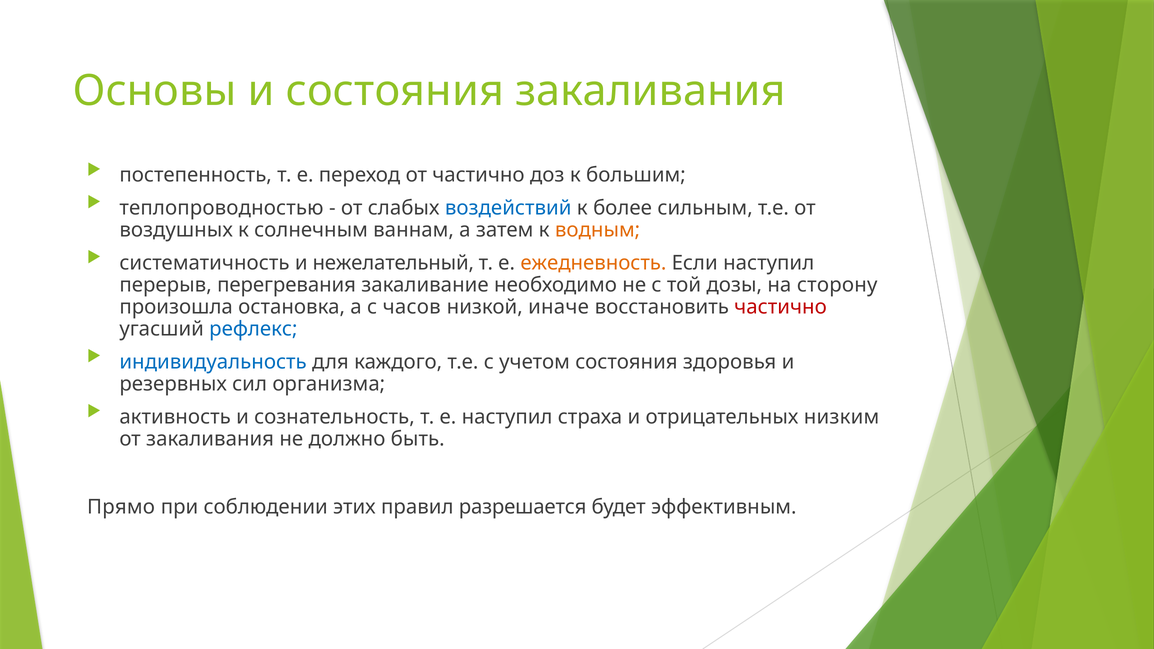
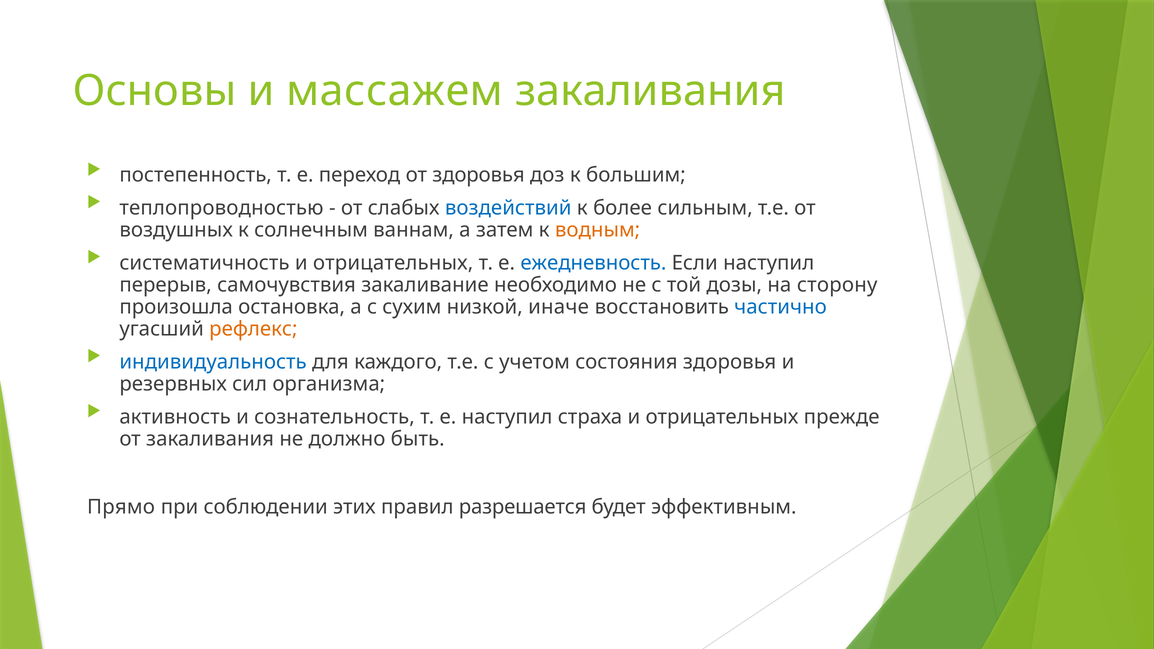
и состояния: состояния -> массажем (395, 91)
от частично: частично -> здоровья (479, 175)
систематичность и нежелательный: нежелательный -> отрицательных (393, 263)
ежедневность colour: orange -> blue (593, 263)
перегревания: перегревания -> самочувствия (287, 285)
часов: часов -> сухим (412, 307)
частично colour: red -> blue (781, 307)
рефлекс colour: blue -> orange (253, 329)
низким: низким -> прежде (842, 417)
